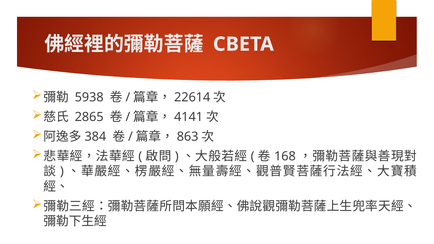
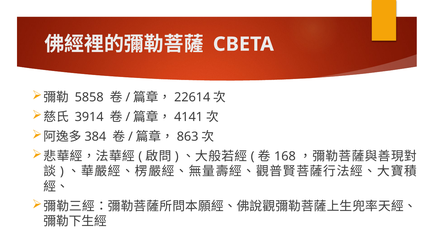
5938: 5938 -> 5858 (89, 97)
2865: 2865 -> 3914 (89, 117)
